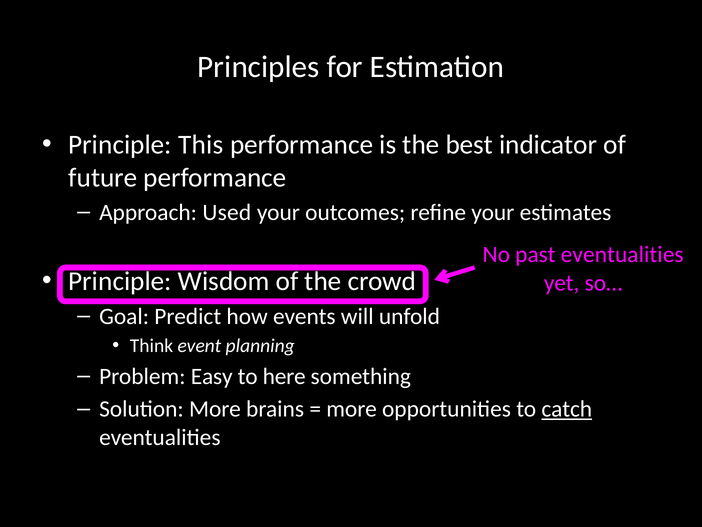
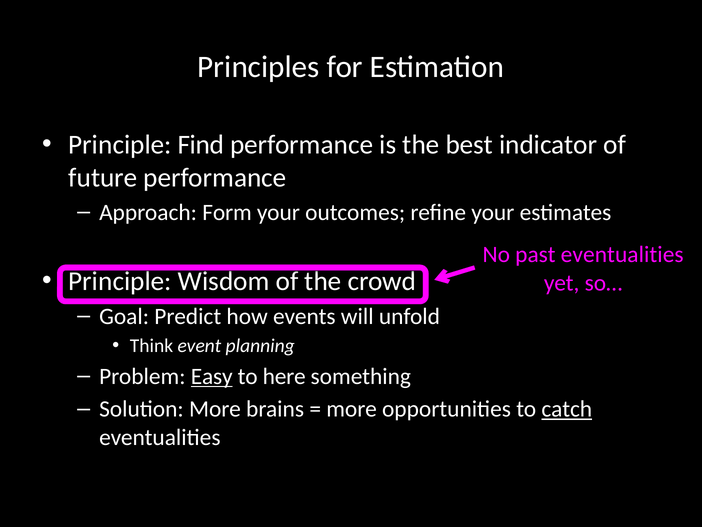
This: This -> Find (201, 145)
Used: Used -> Form (227, 212)
Easy underline: none -> present (212, 376)
